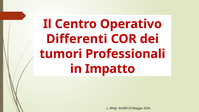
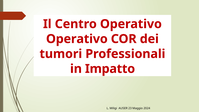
Differenti: Differenti -> Operativo (77, 39)
